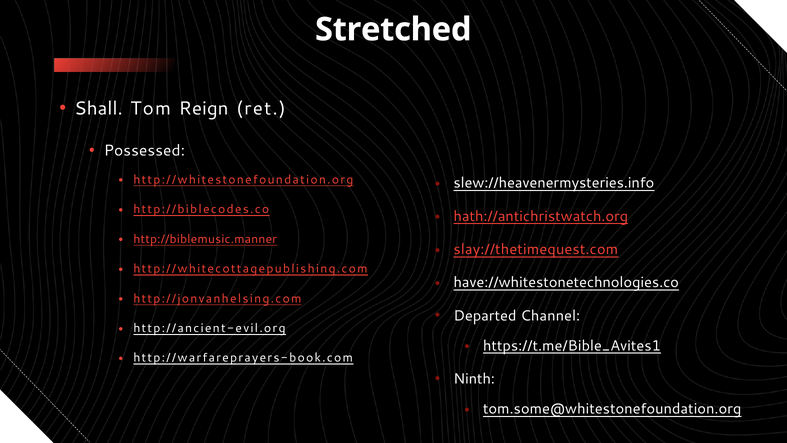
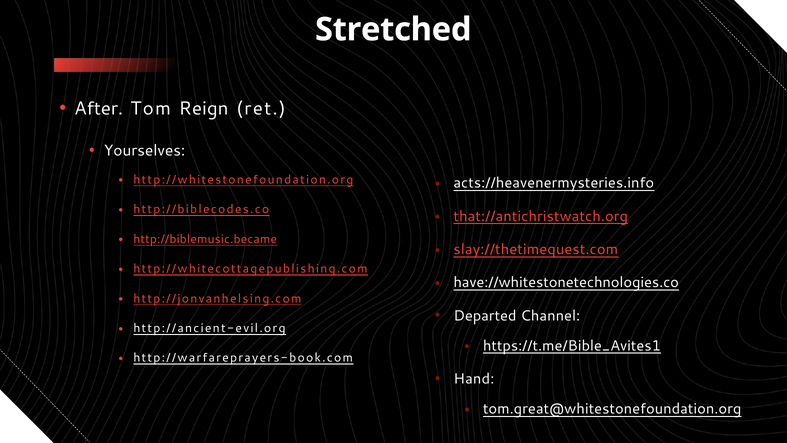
Shall: Shall -> After (99, 109)
Possessed: Possessed -> Yourselves (144, 151)
slew://heavenermysteries.info: slew://heavenermysteries.info -> acts://heavenermysteries.info (554, 183)
hath://antichristwatch.org: hath://antichristwatch.org -> that://antichristwatch.org (541, 216)
http://biblemusic.manner: http://biblemusic.manner -> http://biblemusic.became (205, 239)
Ninth: Ninth -> Hand (474, 379)
tom.some@whitestonefoundation.org: tom.some@whitestonefoundation.org -> tom.great@whitestonefoundation.org (612, 409)
